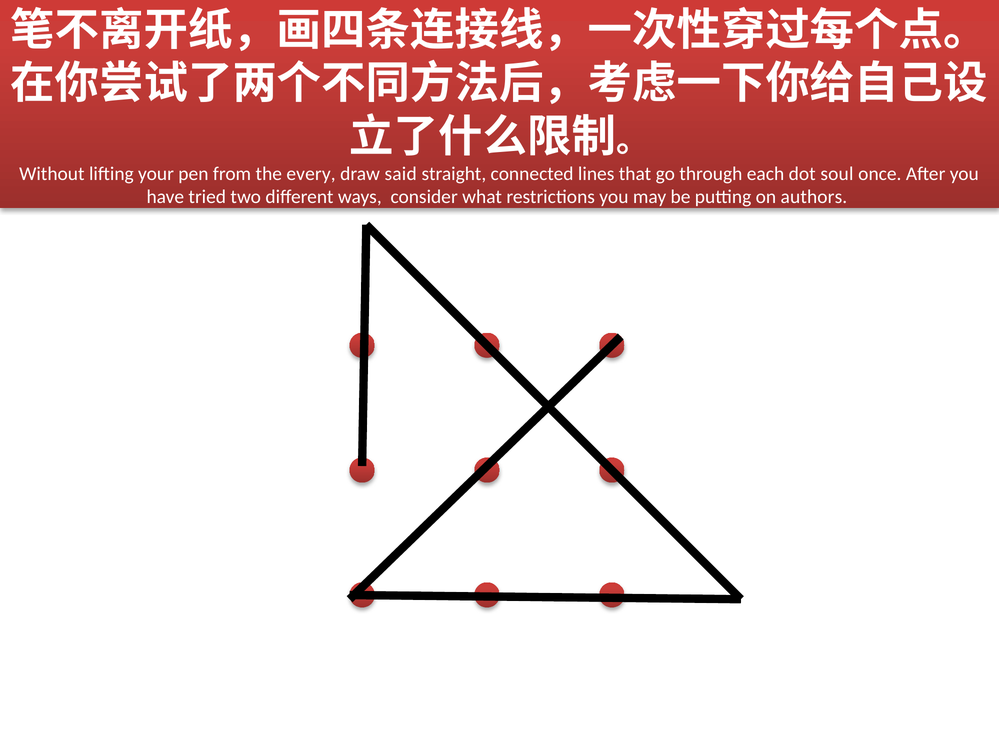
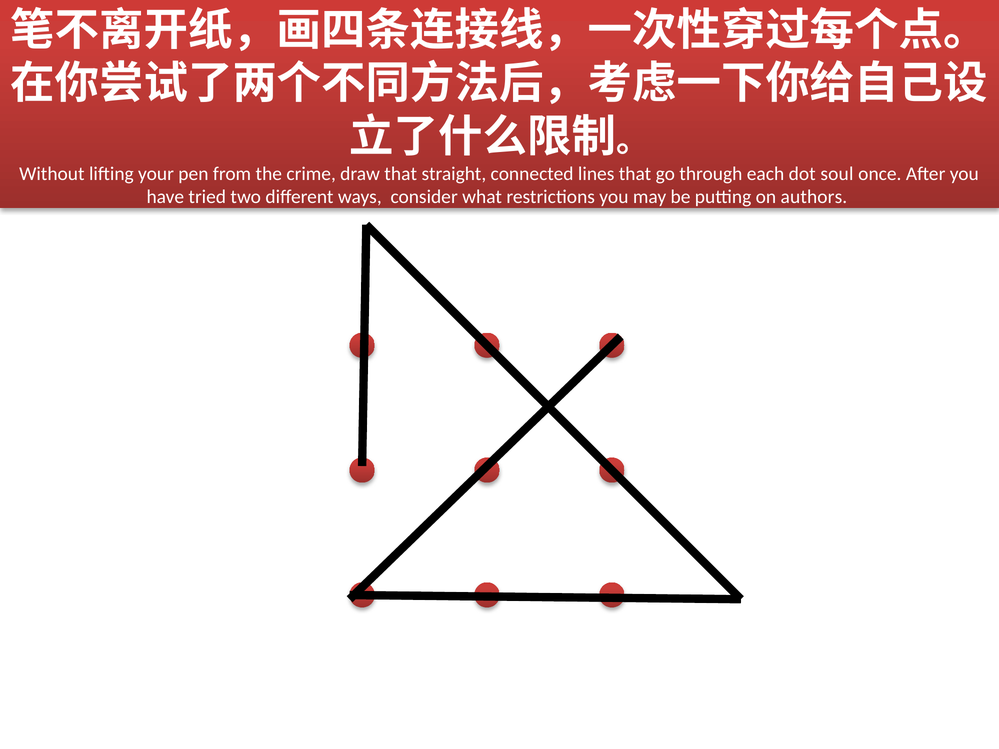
every: every -> crime (311, 174)
draw said: said -> that (401, 174)
